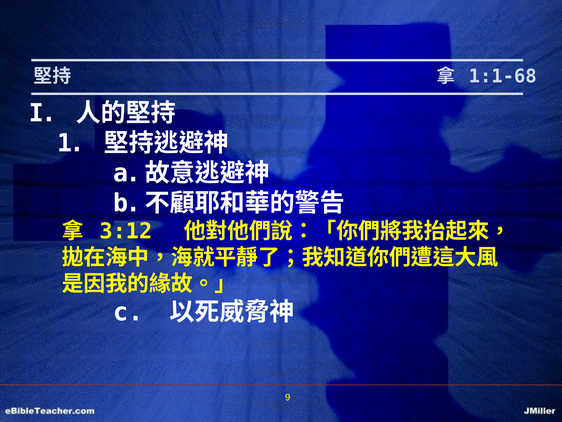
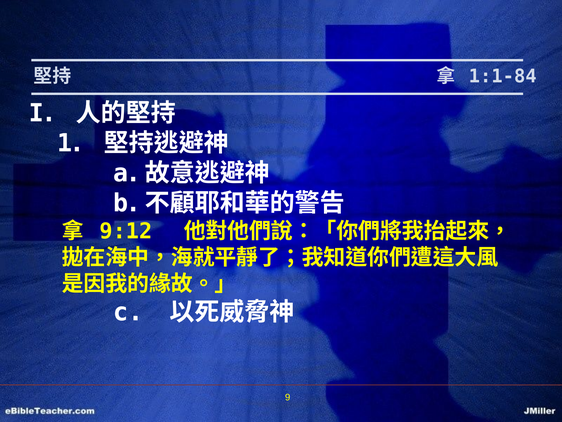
1:1-68: 1:1-68 -> 1:1-84 (503, 76)
3:12: 3:12 -> 9:12 (126, 231)
